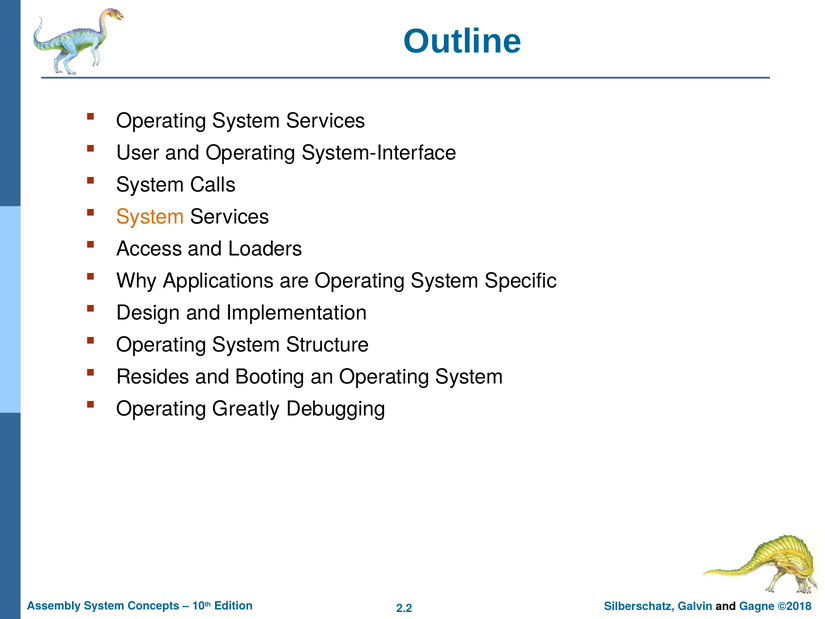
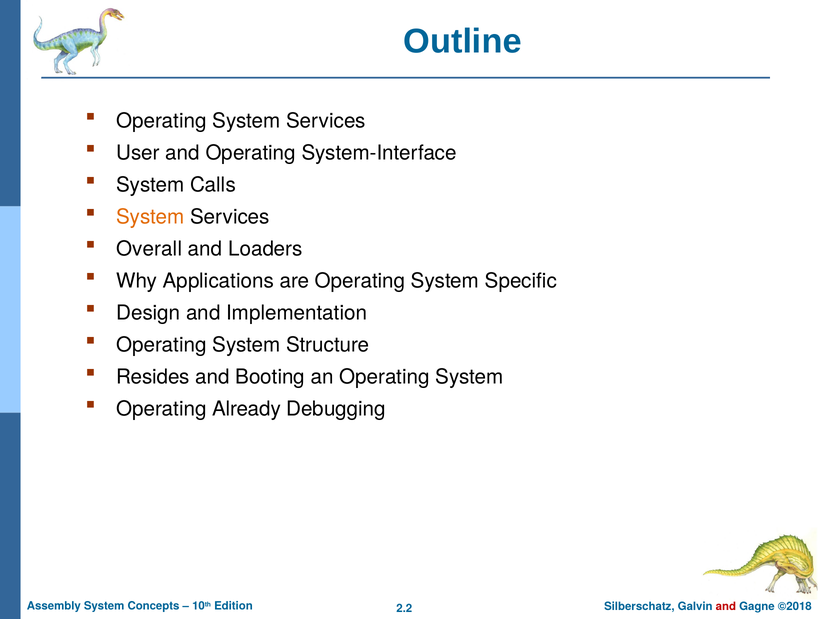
Access: Access -> Overall (149, 249)
Greatly: Greatly -> Already (246, 409)
and colour: black -> red (726, 606)
